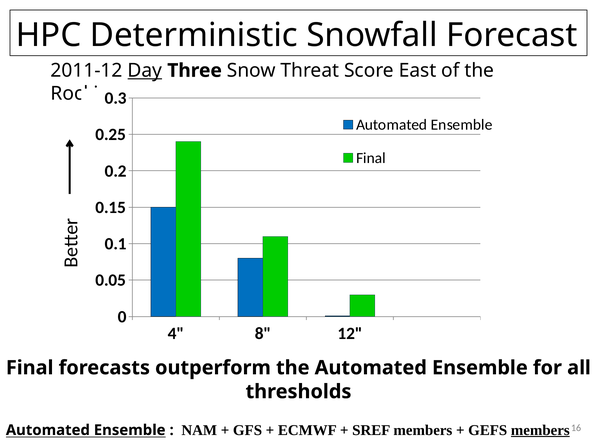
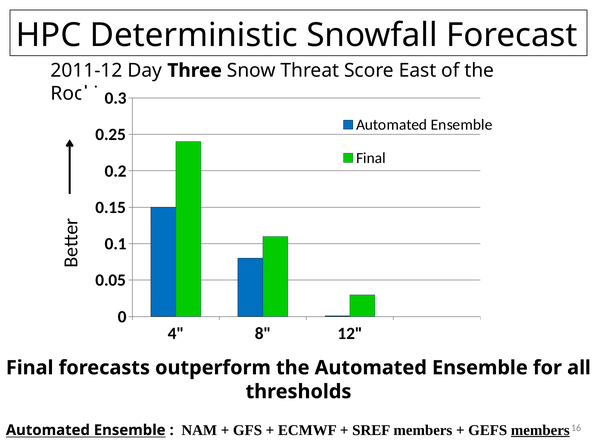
Day underline: present -> none (145, 71)
